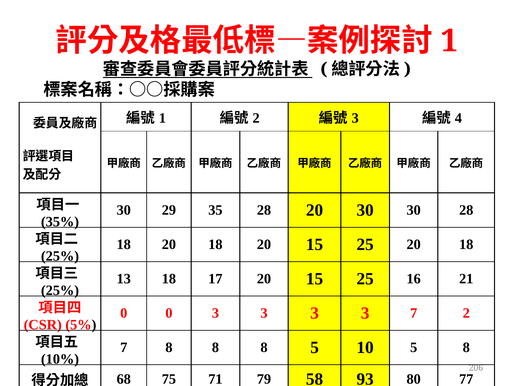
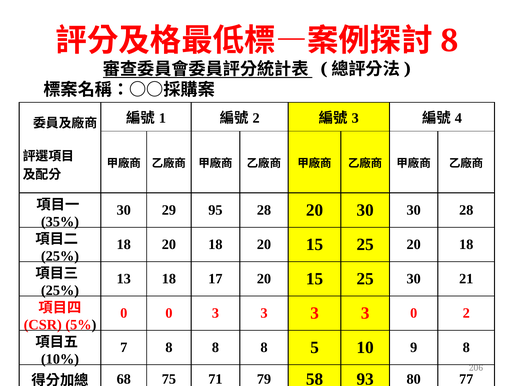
1: 1 -> 8 (449, 41)
35: 35 -> 95 (215, 210)
25 16: 16 -> 30 (414, 279)
3 7: 7 -> 0 (414, 313)
10 5: 5 -> 9 (414, 347)
